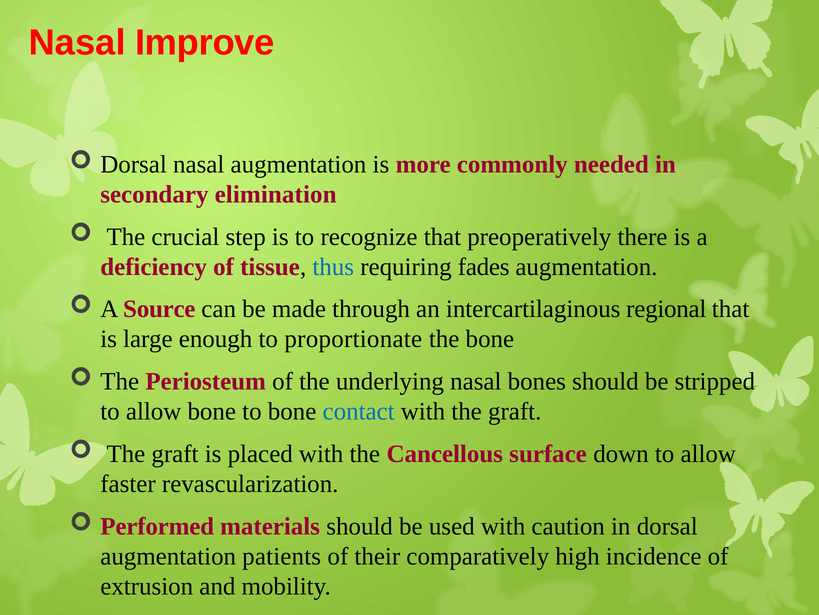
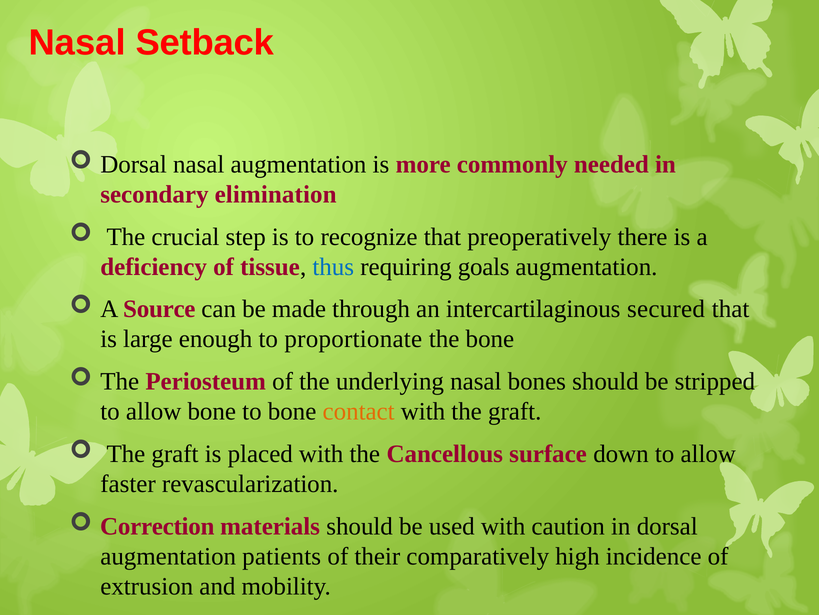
Improve: Improve -> Setback (205, 43)
fades: fades -> goals (484, 266)
regional: regional -> secured (666, 309)
contact colour: blue -> orange (359, 411)
Performed: Performed -> Correction (157, 526)
